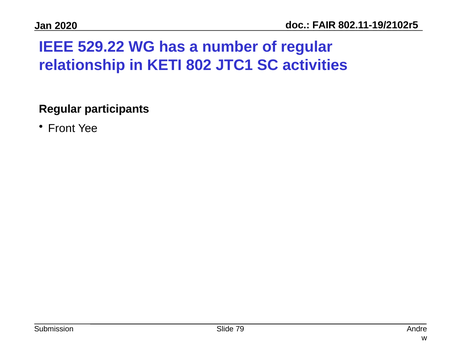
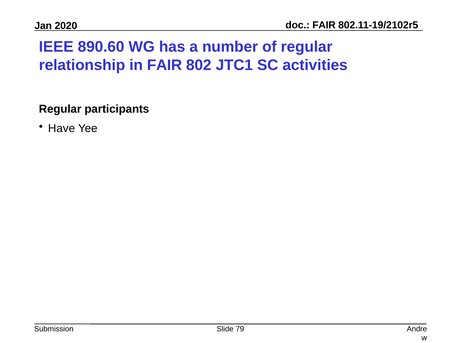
529.22: 529.22 -> 890.60 (101, 47)
in KETI: KETI -> FAIR (165, 65)
Front: Front -> Have (62, 128)
